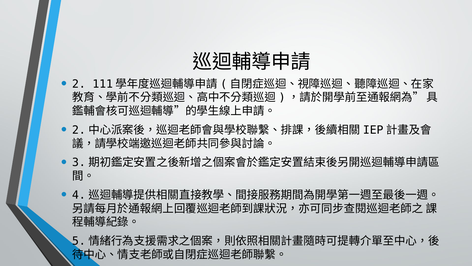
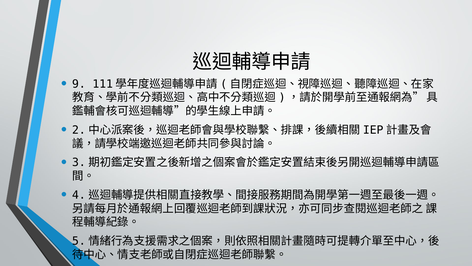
2: 2 -> 9 (79, 84)
